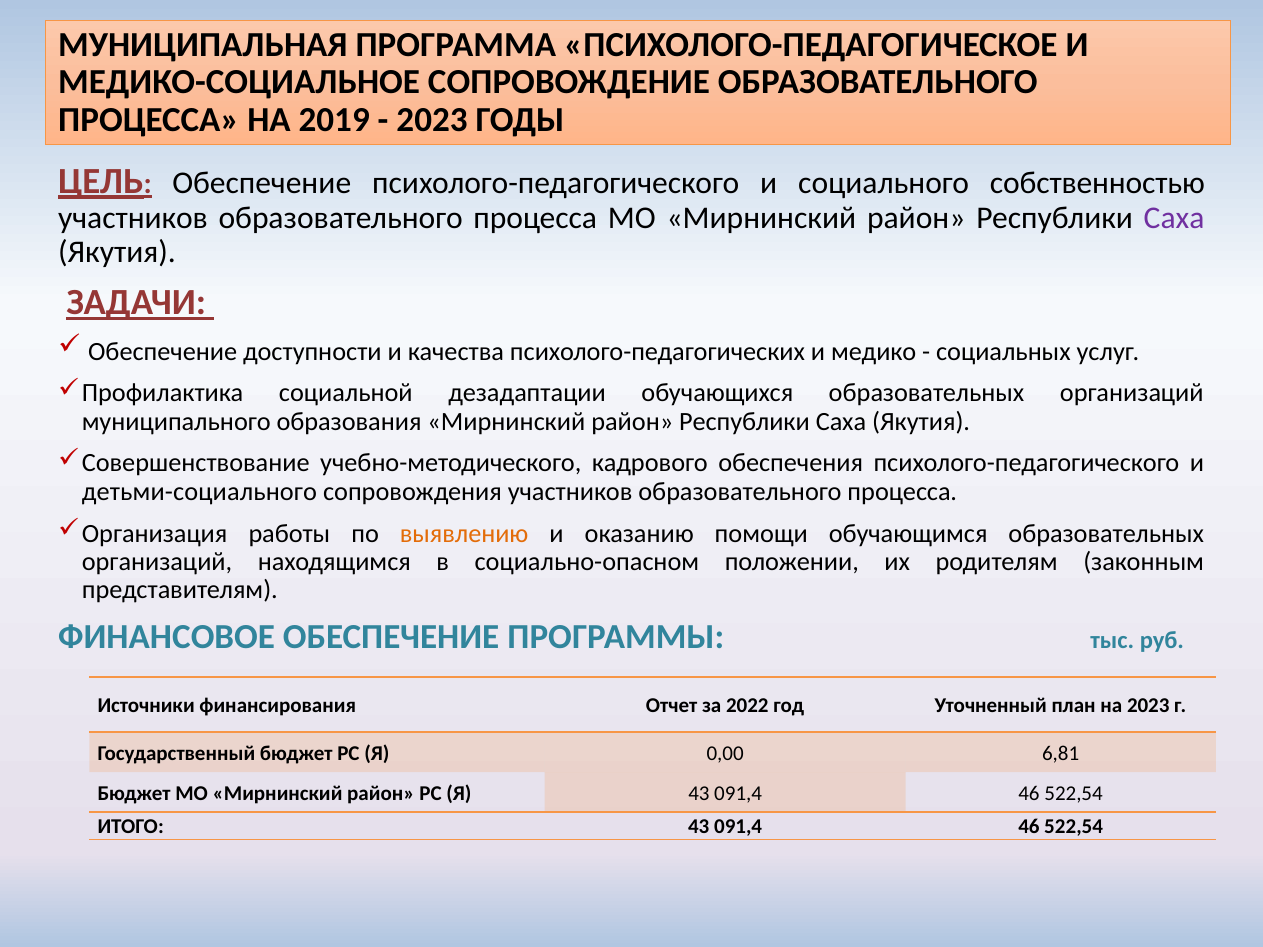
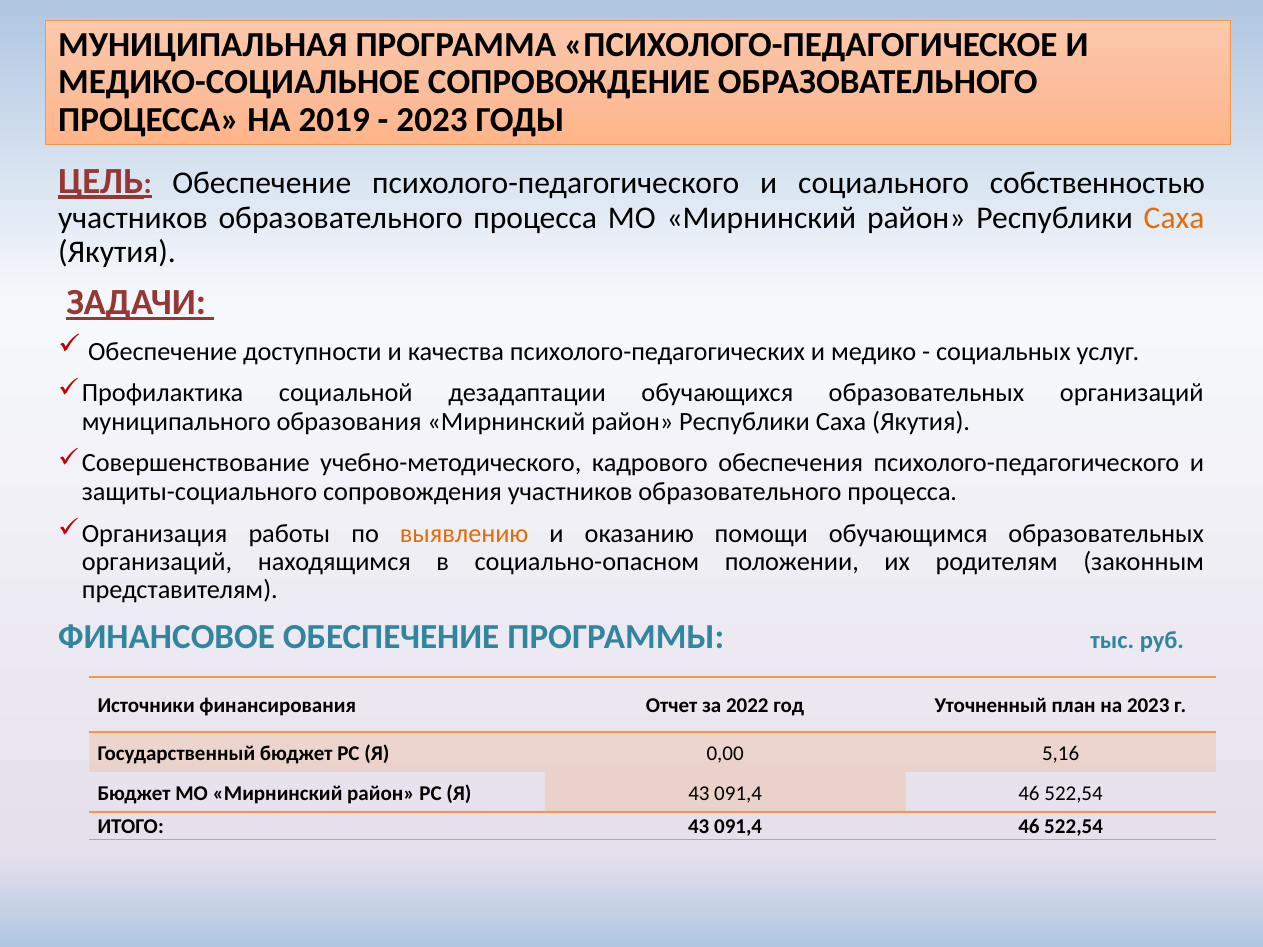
Саха colour: purple -> orange (1174, 218)
детьми-социального: детьми-социального -> защиты-социального (200, 492)
6,81: 6,81 -> 5,16 (1061, 753)
